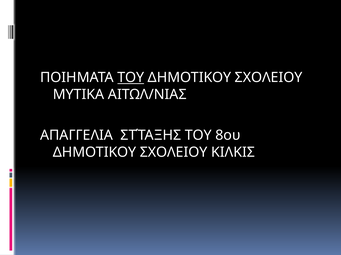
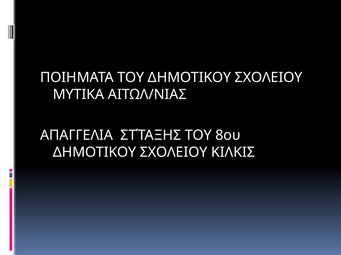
ΤΟΥ underline: present -> none (131, 78)
